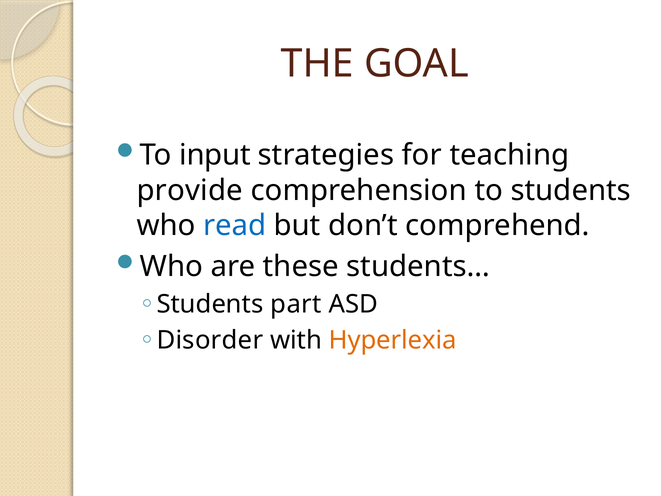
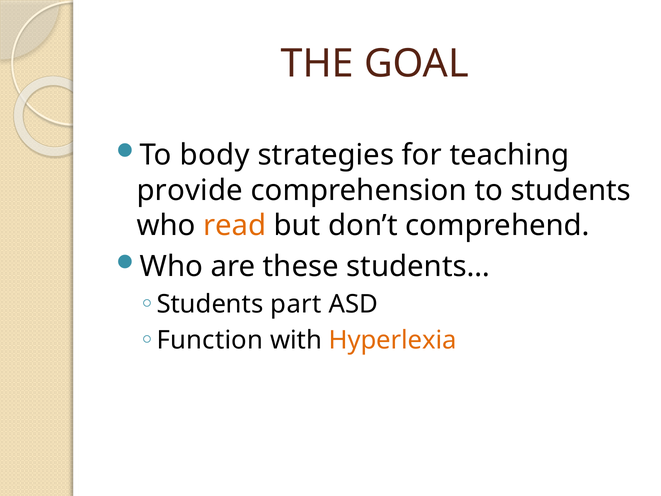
input: input -> body (215, 155)
read colour: blue -> orange (235, 226)
Disorder: Disorder -> Function (210, 340)
